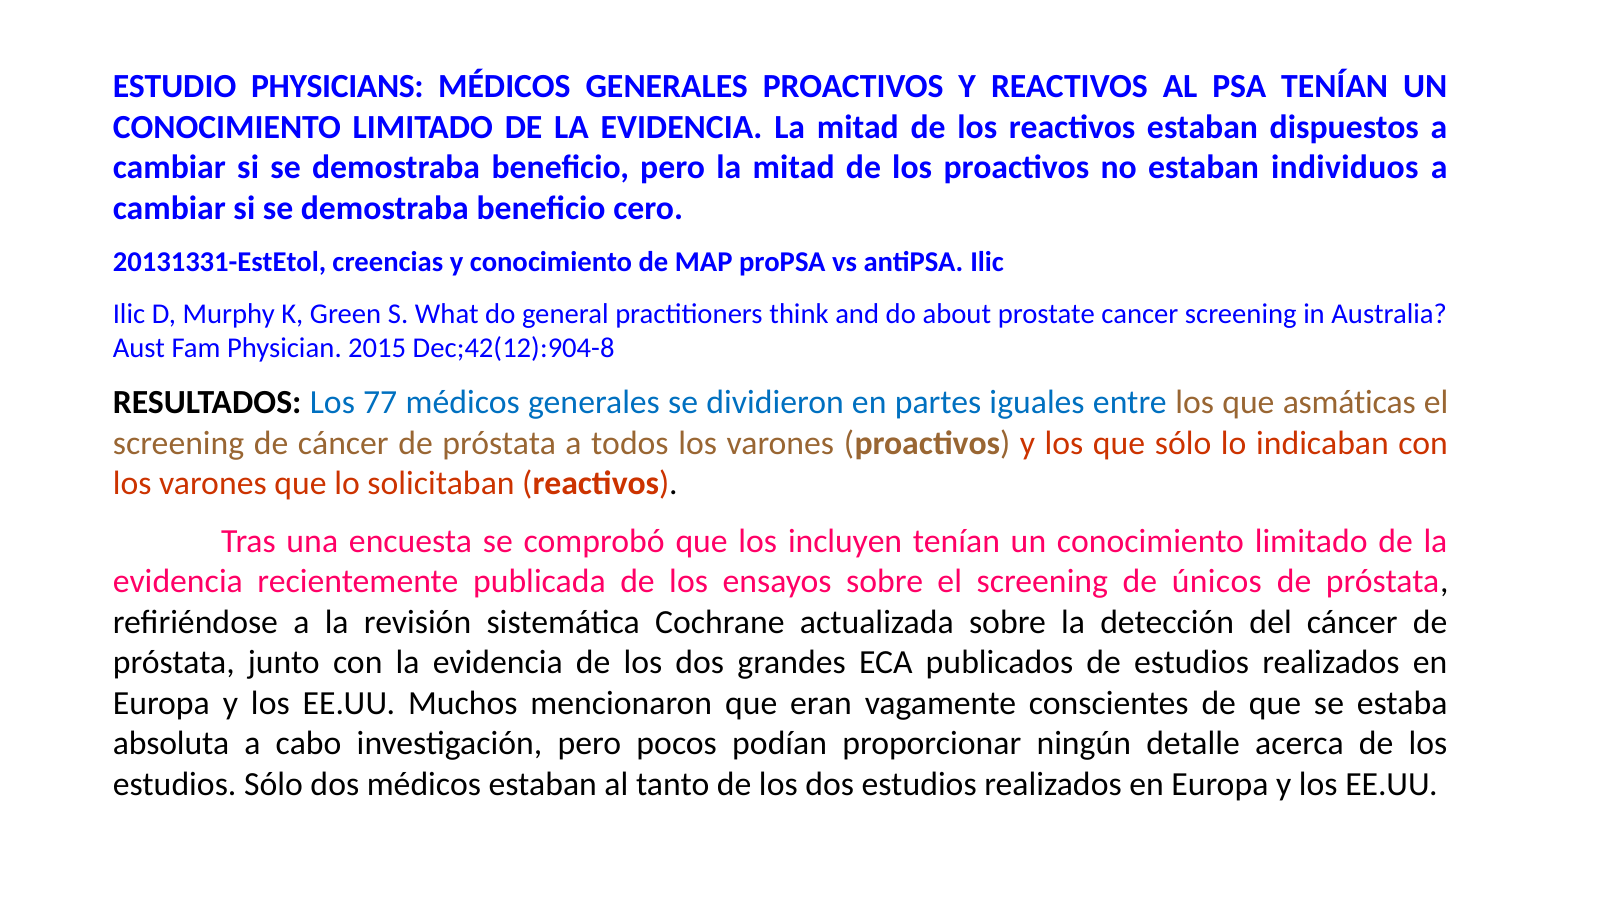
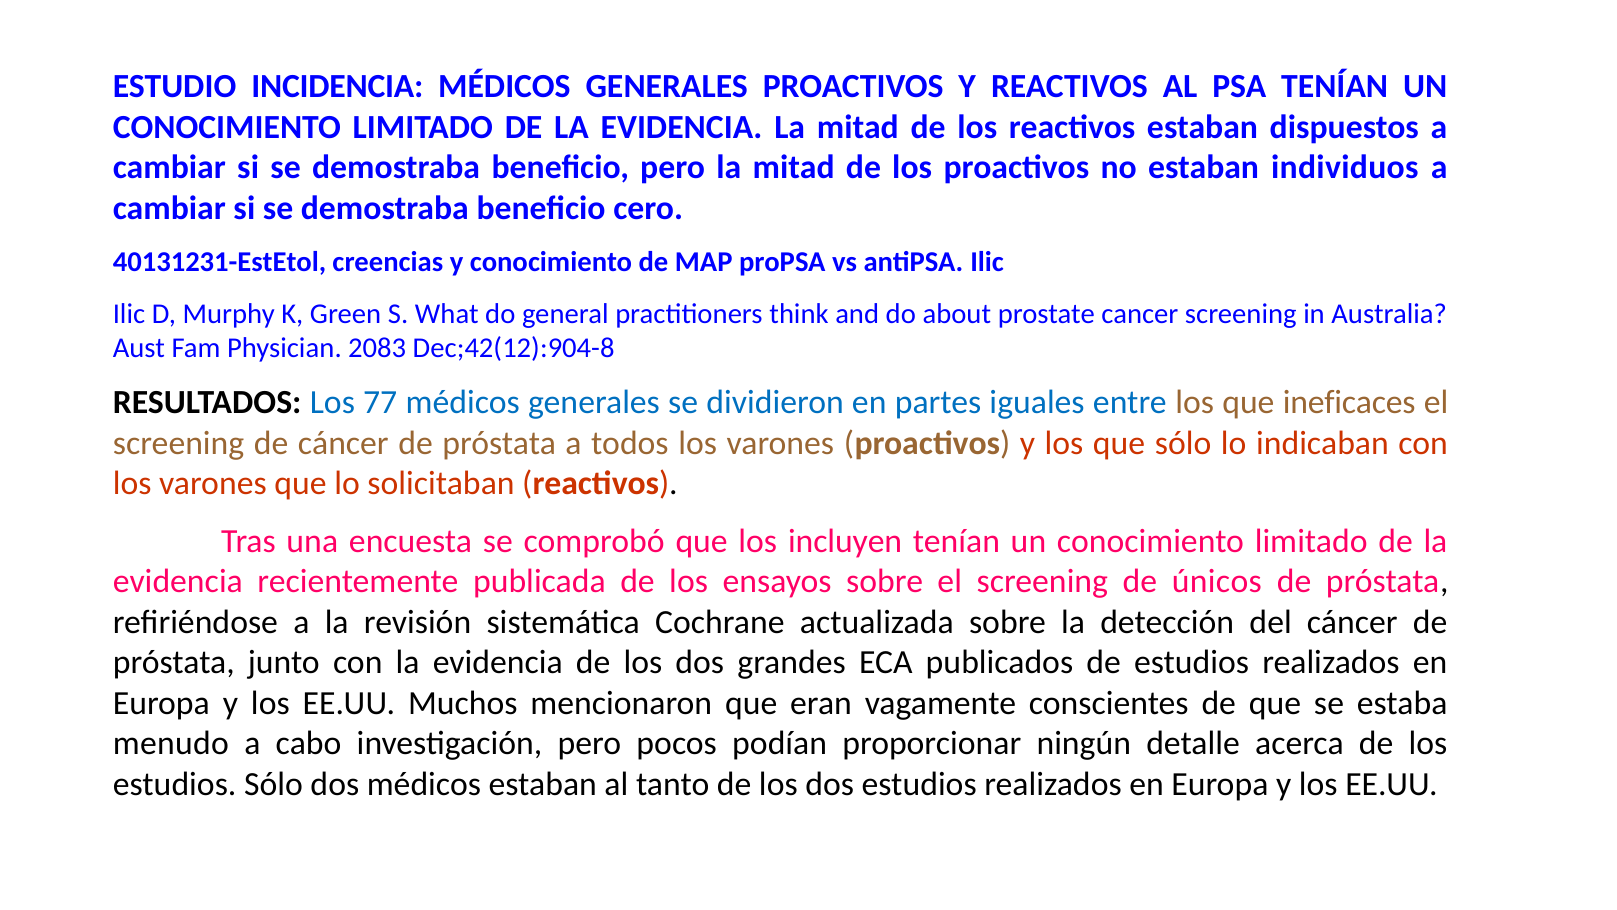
PHYSICIANS: PHYSICIANS -> INCIDENCIA (337, 87)
20131331-EstEtol: 20131331-EstEtol -> 40131231-EstEtol (220, 262)
2015: 2015 -> 2083 (377, 348)
asmáticas: asmáticas -> ineficaces (1349, 403)
absoluta: absoluta -> menudo (171, 743)
